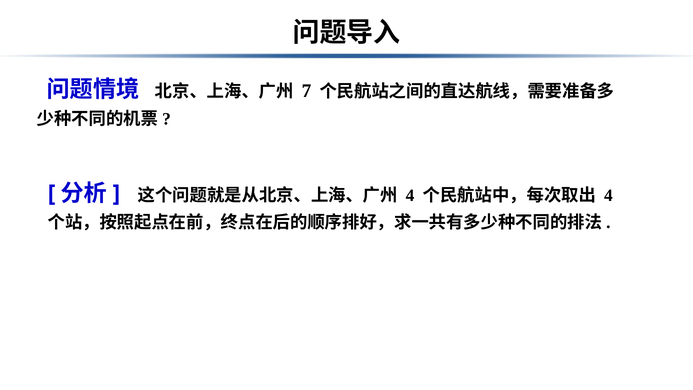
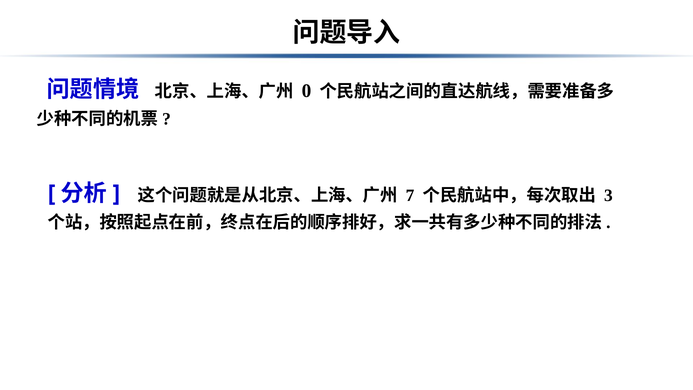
7: 7 -> 0 (306, 91)
4: 4 -> 7 (410, 195)
4: 4 -> 3 (608, 195)
